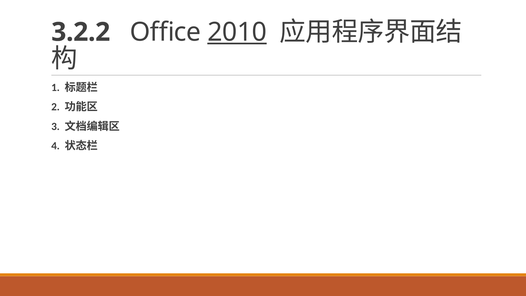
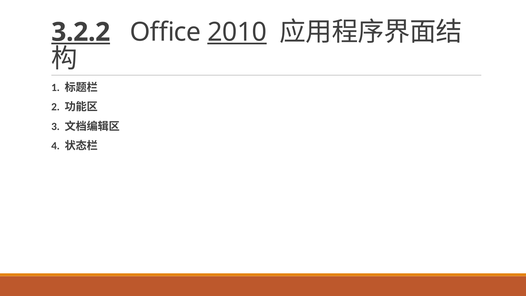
3.2.2 underline: none -> present (81, 32)
